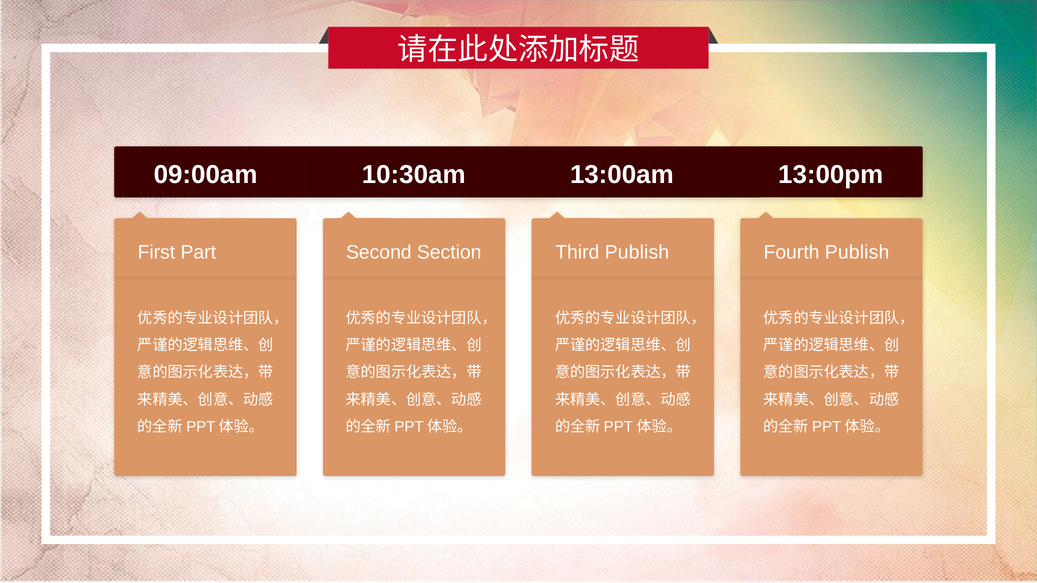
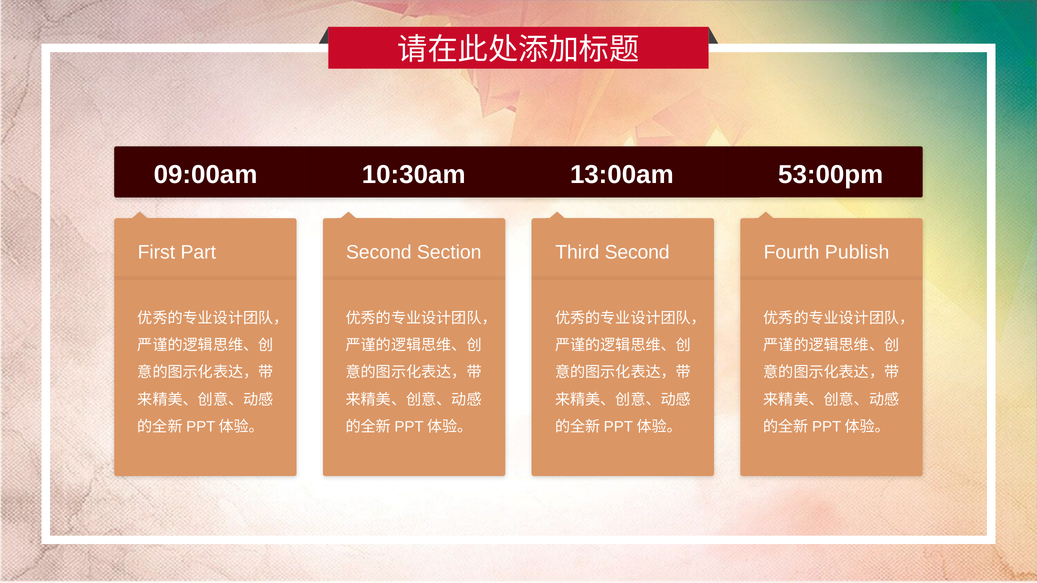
13:00pm: 13:00pm -> 53:00pm (831, 175)
Third Publish: Publish -> Second (637, 252)
